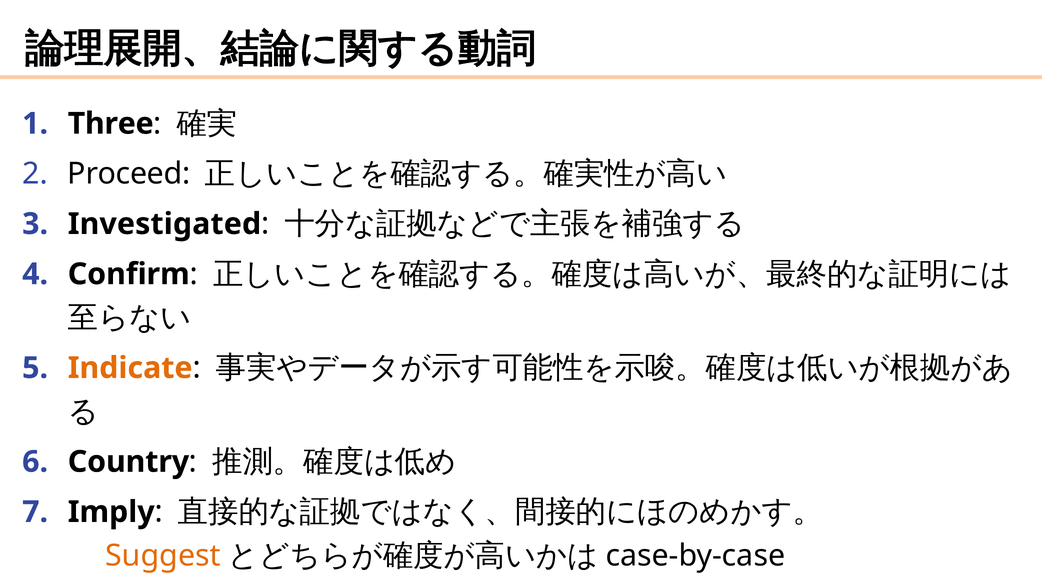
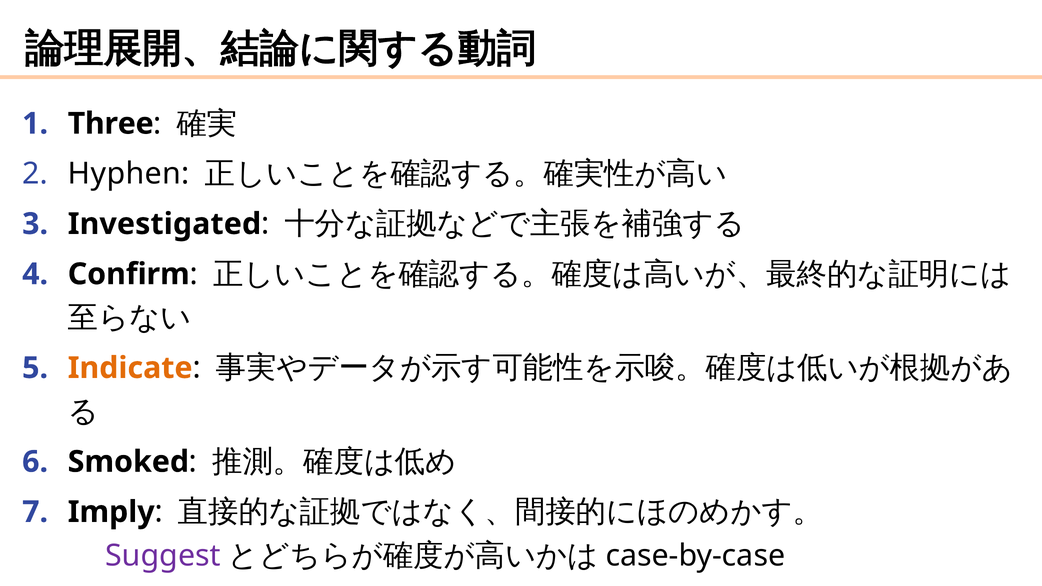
Proceed: Proceed -> Hyphen (129, 174)
Country: Country -> Smoked (128, 462)
Suggest colour: orange -> purple (163, 556)
